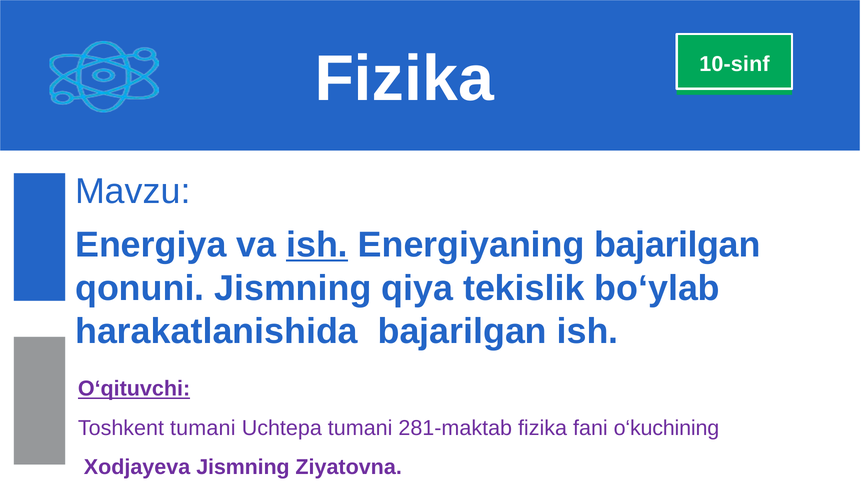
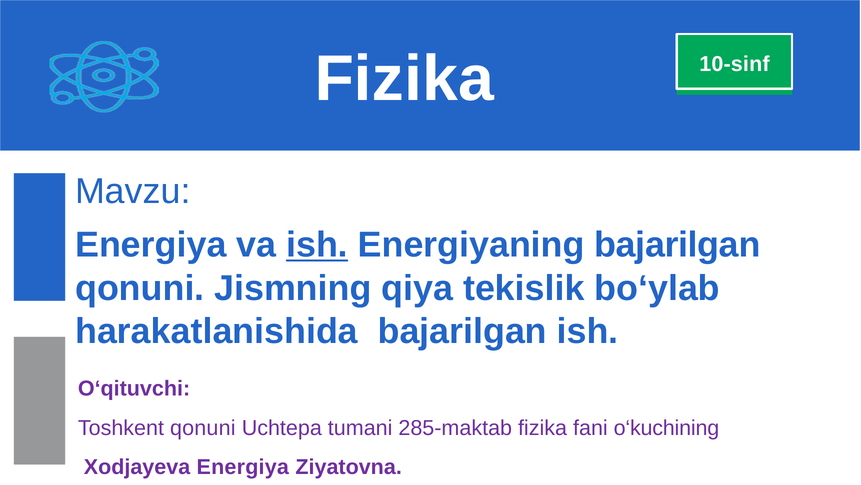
O‘qituvchi underline: present -> none (134, 388)
Toshkent tumani: tumani -> qonuni (203, 427)
281-maktab: 281-maktab -> 285-maktab (455, 427)
Xodjayeva Jismning: Jismning -> Energiya (243, 467)
